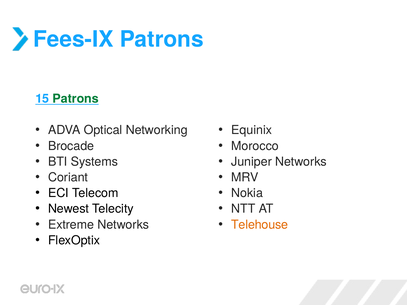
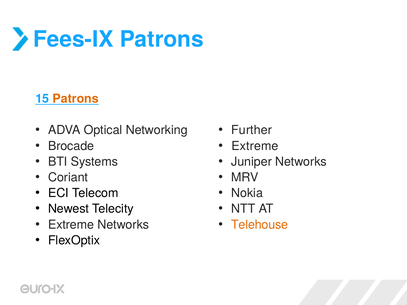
Patrons colour: green -> orange (76, 99)
Equinix: Equinix -> Further (252, 130)
Morocco: Morocco -> Extreme (255, 146)
